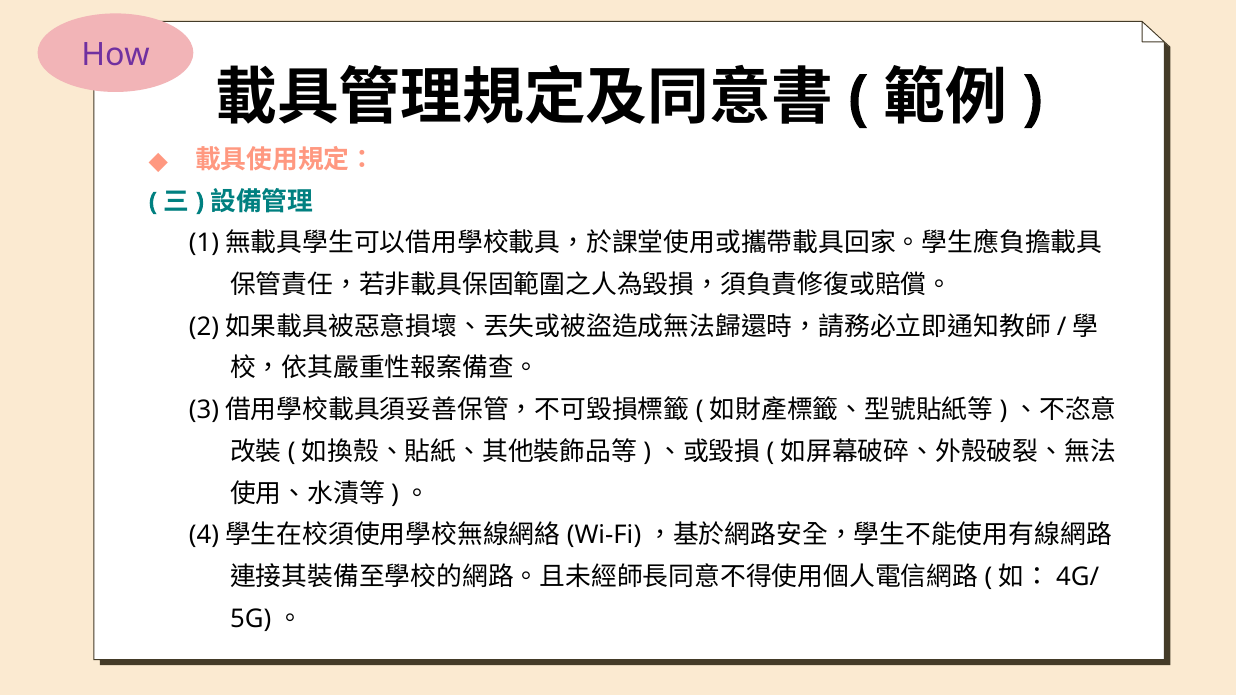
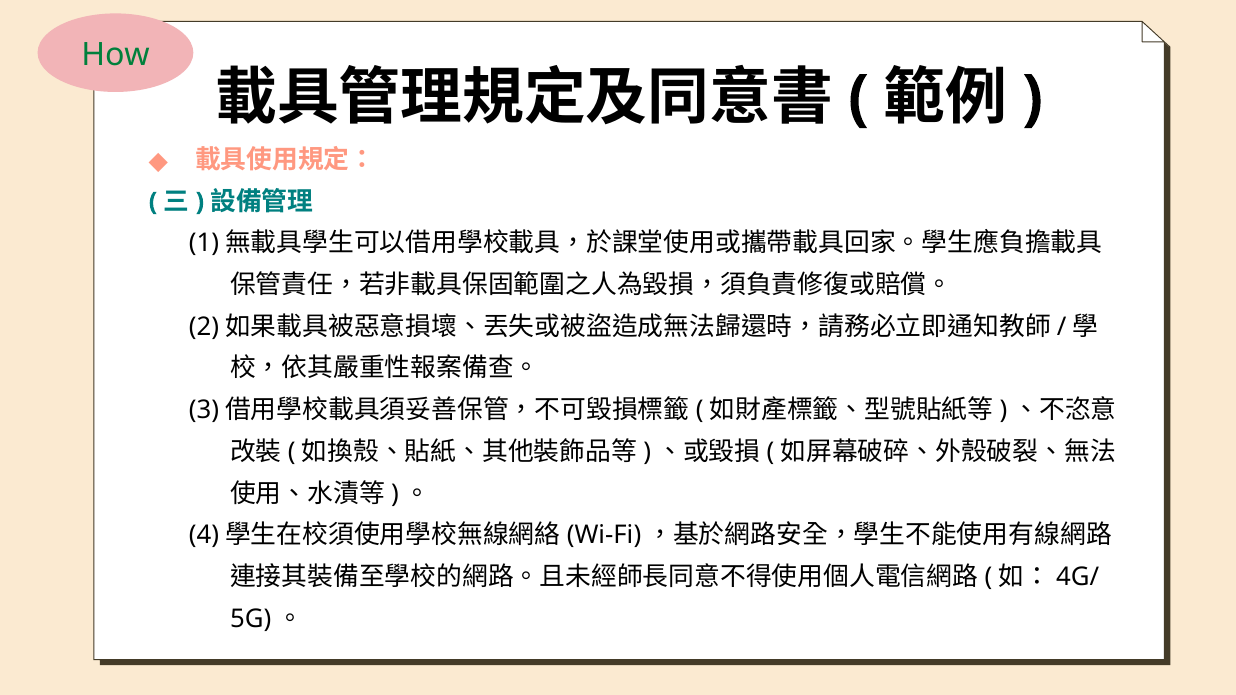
How colour: purple -> green (116, 55)
